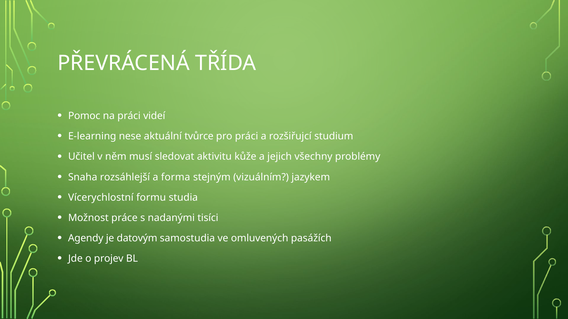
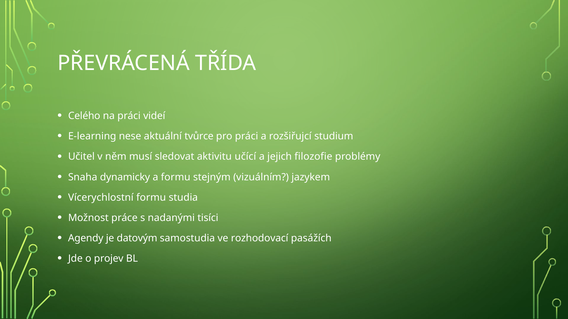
Pomoc: Pomoc -> Celého (84, 116)
kůže: kůže -> učící (245, 157)
všechny: všechny -> filozofie (313, 157)
rozsáhlejší: rozsáhlejší -> dynamicky (125, 177)
a forma: forma -> formu (176, 177)
omluvených: omluvených -> rozhodovací (260, 239)
